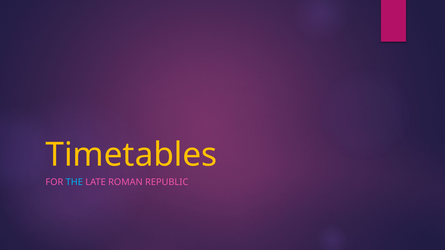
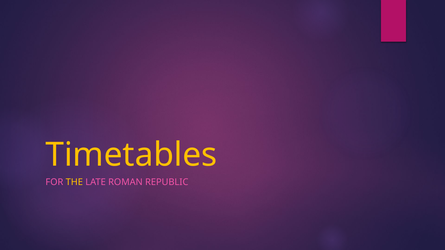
THE colour: light blue -> yellow (74, 182)
